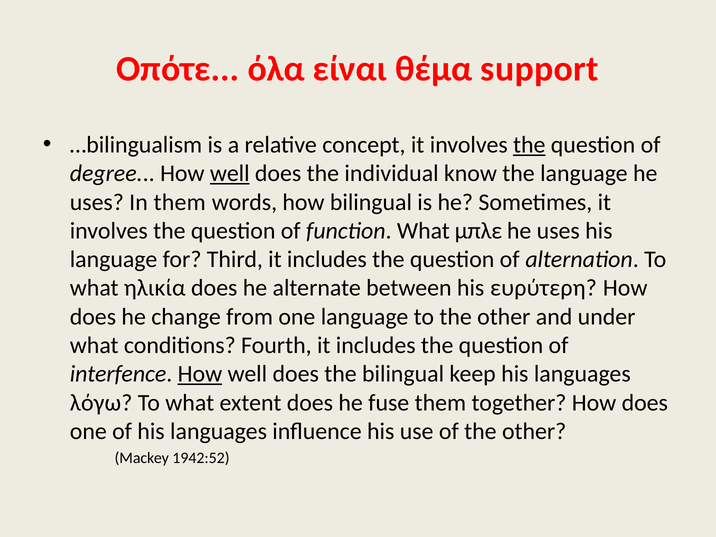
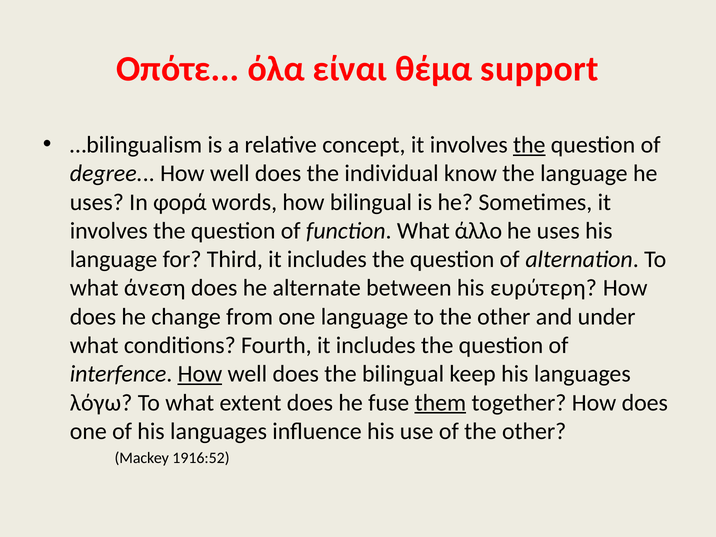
well underline: present -> none (230, 174)
In them: them -> φορά (180, 202)
μπλε: μπλε -> άλλο (478, 231)
ηλικία: ηλικία -> άνεση (155, 288)
them underline: none -> present (440, 403)
1942:52: 1942:52 -> 1916:52 (201, 458)
